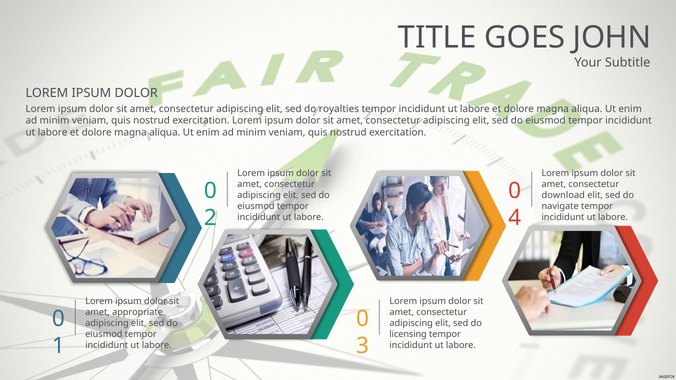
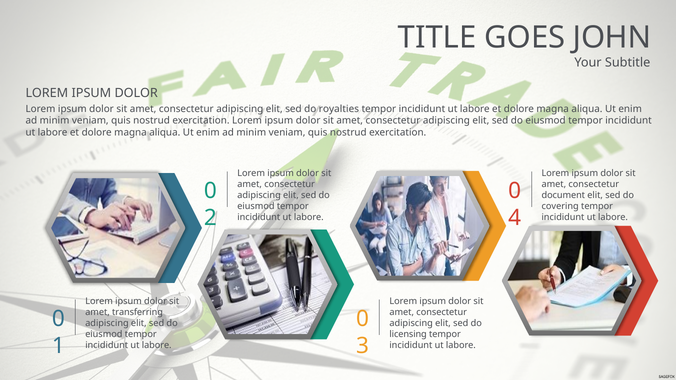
download: download -> document (563, 195)
navigate: navigate -> covering (560, 206)
appropriate: appropriate -> transferring (138, 312)
